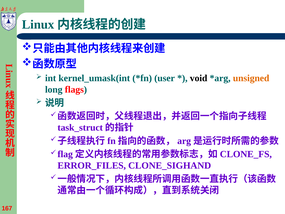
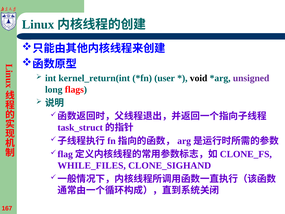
kernel_umask(int: kernel_umask(int -> kernel_return(int (94, 78)
unsigned colour: orange -> purple (251, 78)
ERROR_FILES: ERROR_FILES -> WHILE_FILES (92, 165)
